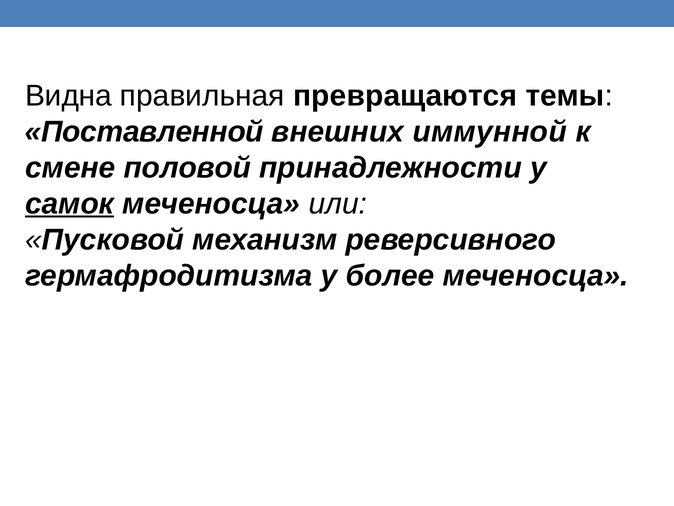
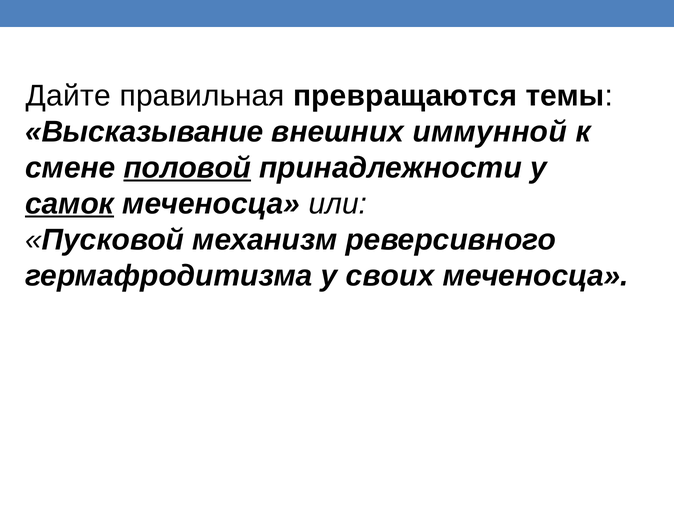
Видна: Видна -> Дайте (68, 96)
Поставленной: Поставленной -> Высказывание (144, 132)
половой underline: none -> present (187, 168)
более: более -> своих (390, 275)
